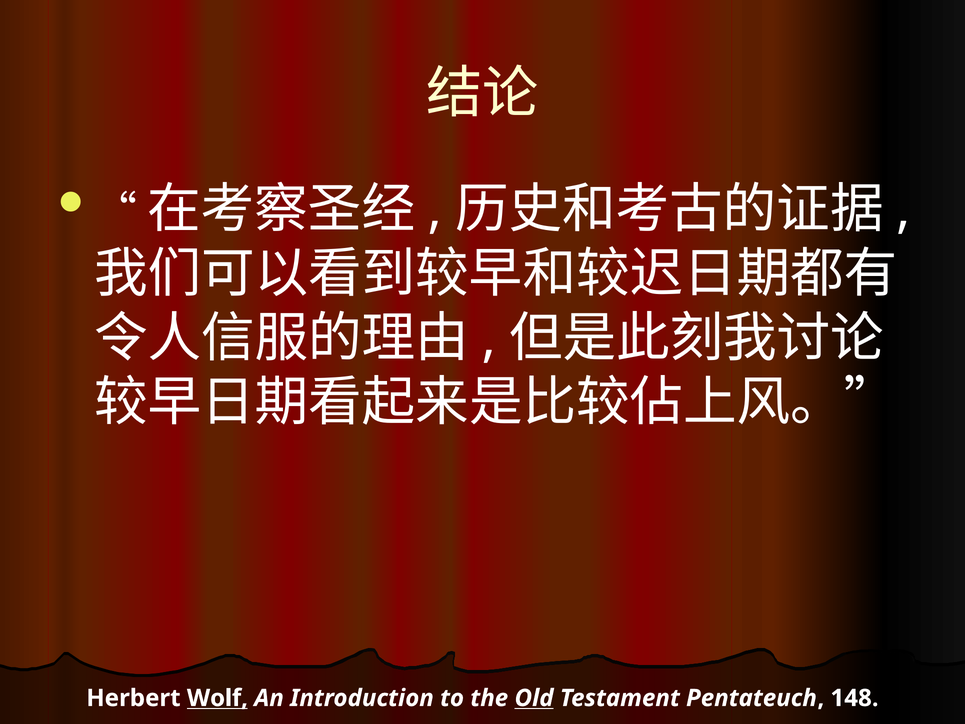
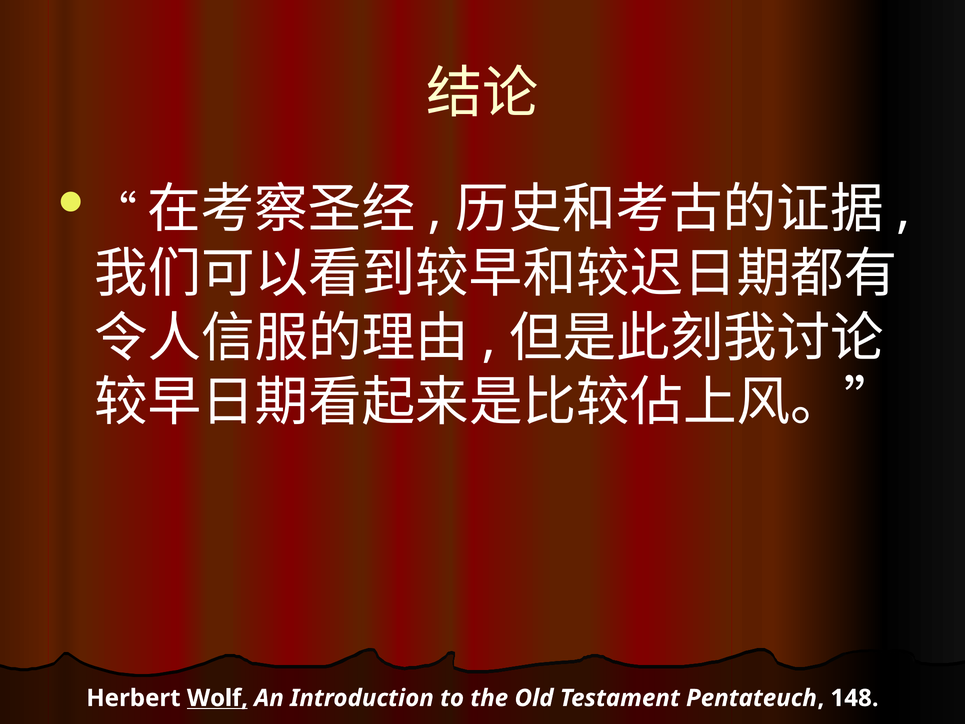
Old underline: present -> none (534, 698)
